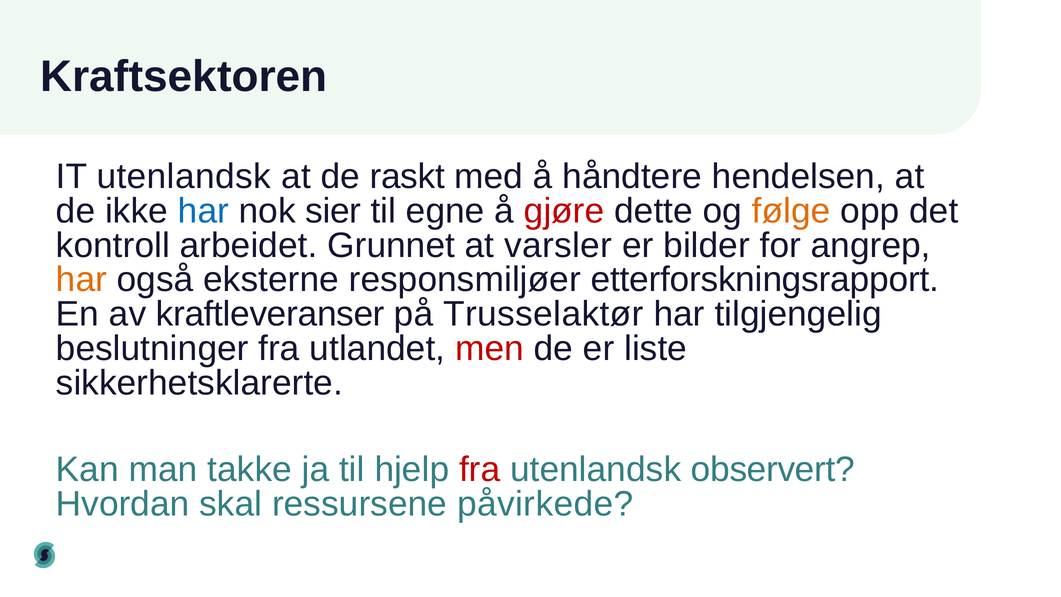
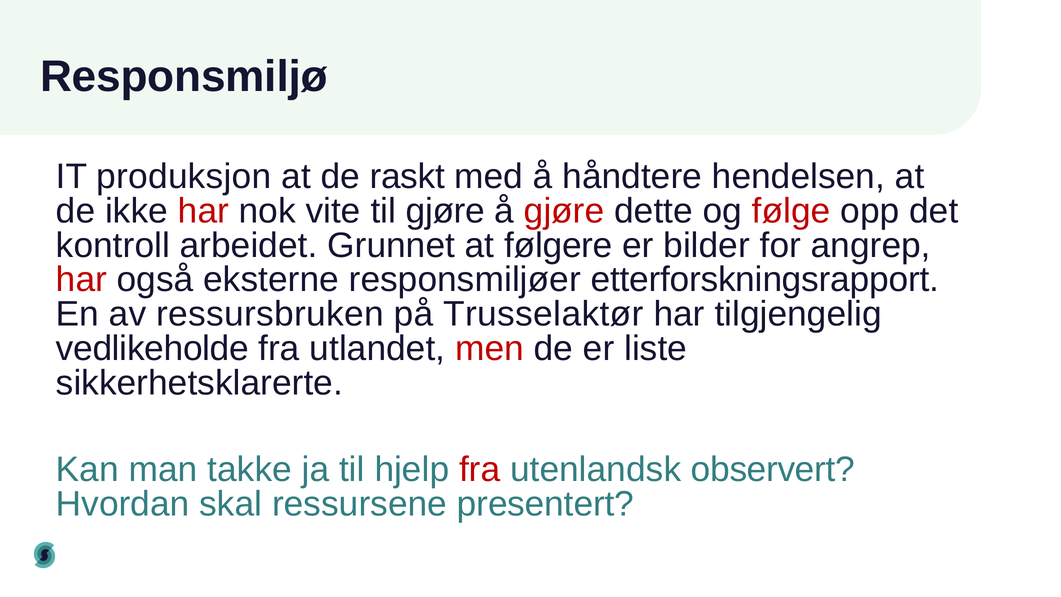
Kraftsektoren: Kraftsektoren -> Responsmiljø (184, 77)
IT utenlandsk: utenlandsk -> produksjon (184, 176)
har colour: blue -> red (203, 211)
sier: sier -> vite (333, 211)
til egne: egne -> gjøre (445, 211)
følge colour: orange -> red (791, 211)
varsler: varsler -> følgere (558, 245)
har colour: orange -> red (81, 280)
kraftleveranser: kraftleveranser -> ressursbruken (270, 314)
beslutninger: beslutninger -> vedlikeholde (152, 348)
påvirkede: påvirkede -> presentert (545, 504)
